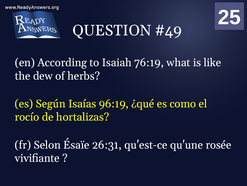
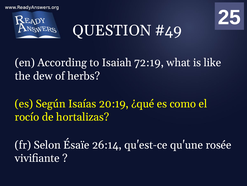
76:19: 76:19 -> 72:19 (149, 62)
96:19: 96:19 -> 20:19 (114, 103)
26:31: 26:31 -> 26:14 (107, 144)
